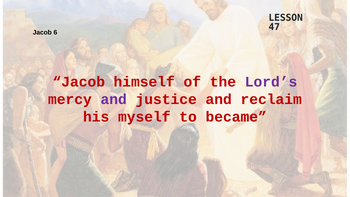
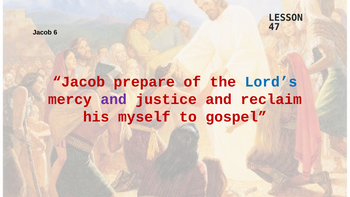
himself: himself -> prepare (144, 82)
Lord’s colour: purple -> blue (271, 82)
became: became -> gospel (236, 117)
